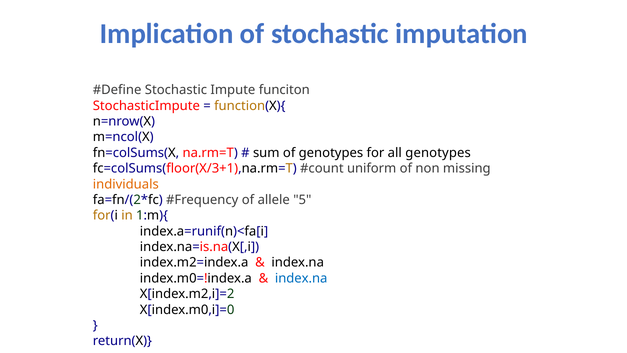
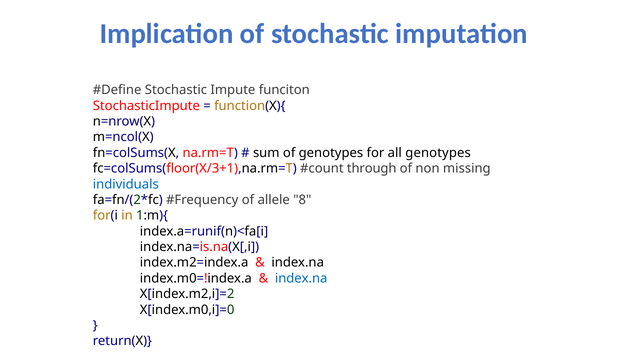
uniform: uniform -> through (372, 168)
individuals colour: orange -> blue (126, 184)
5: 5 -> 8 (302, 200)
